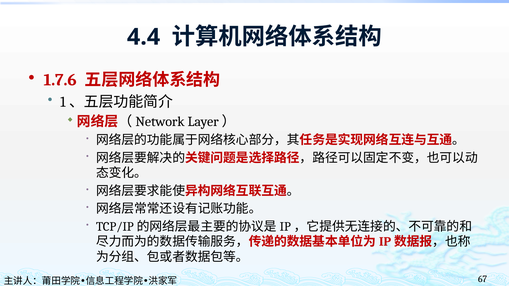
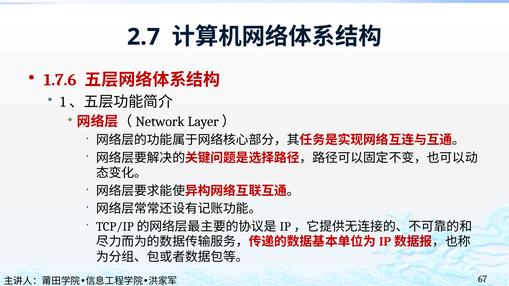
4.4: 4.4 -> 2.7 (144, 37)
